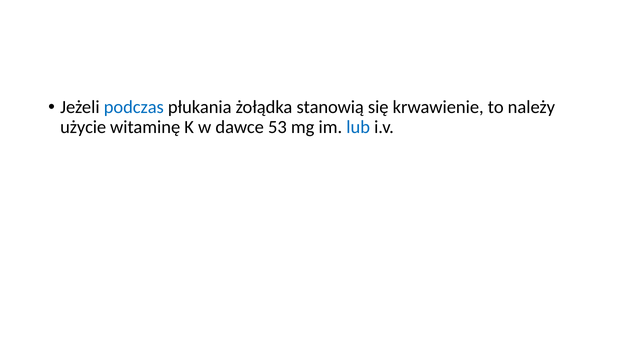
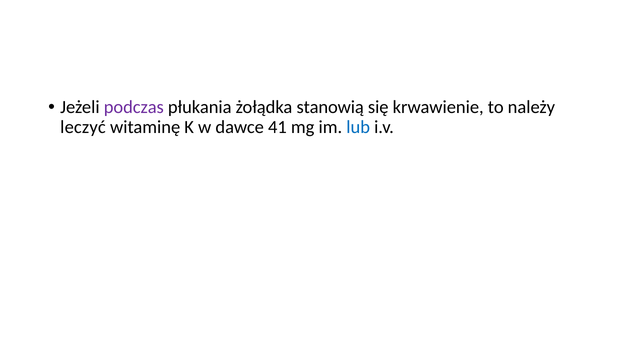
podczas colour: blue -> purple (134, 107)
użycie: użycie -> leczyć (83, 127)
53: 53 -> 41 (277, 127)
